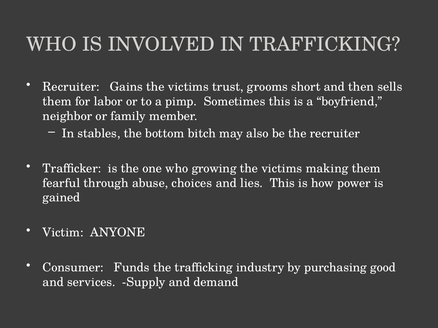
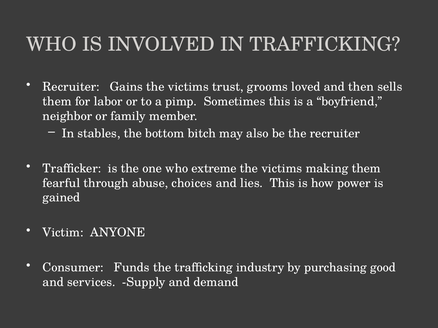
short: short -> loved (306, 87)
growing: growing -> extreme (214, 169)
